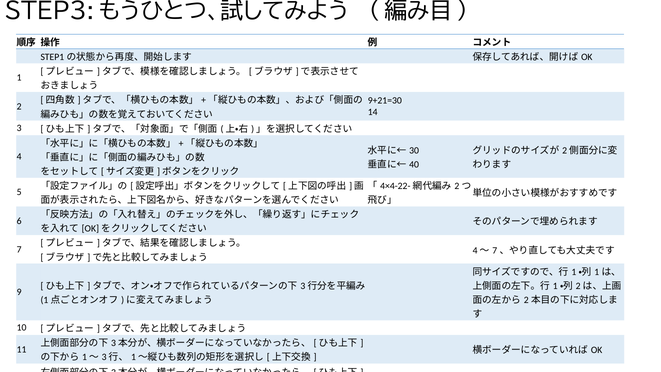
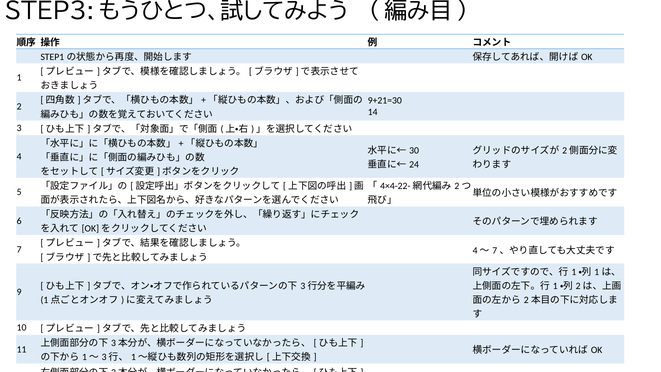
40: 40 -> 24 (414, 164)
